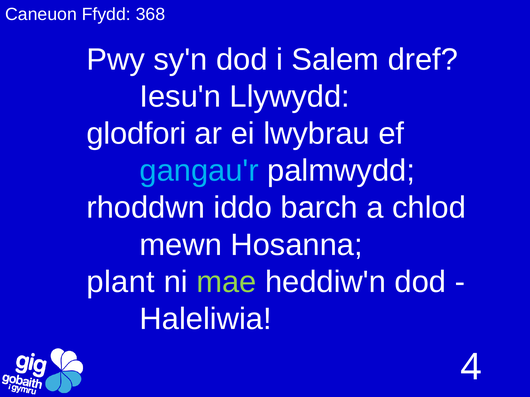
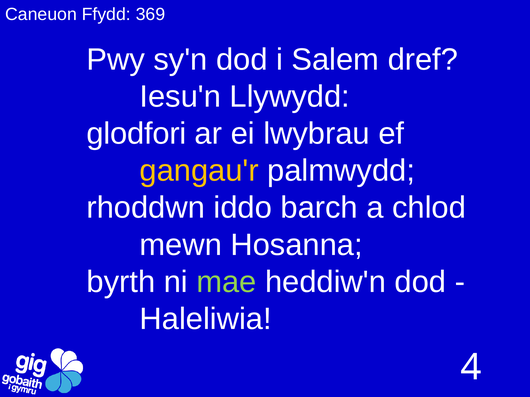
368: 368 -> 369 (150, 14)
gangau'r colour: light blue -> yellow (199, 171)
plant: plant -> byrth (121, 282)
